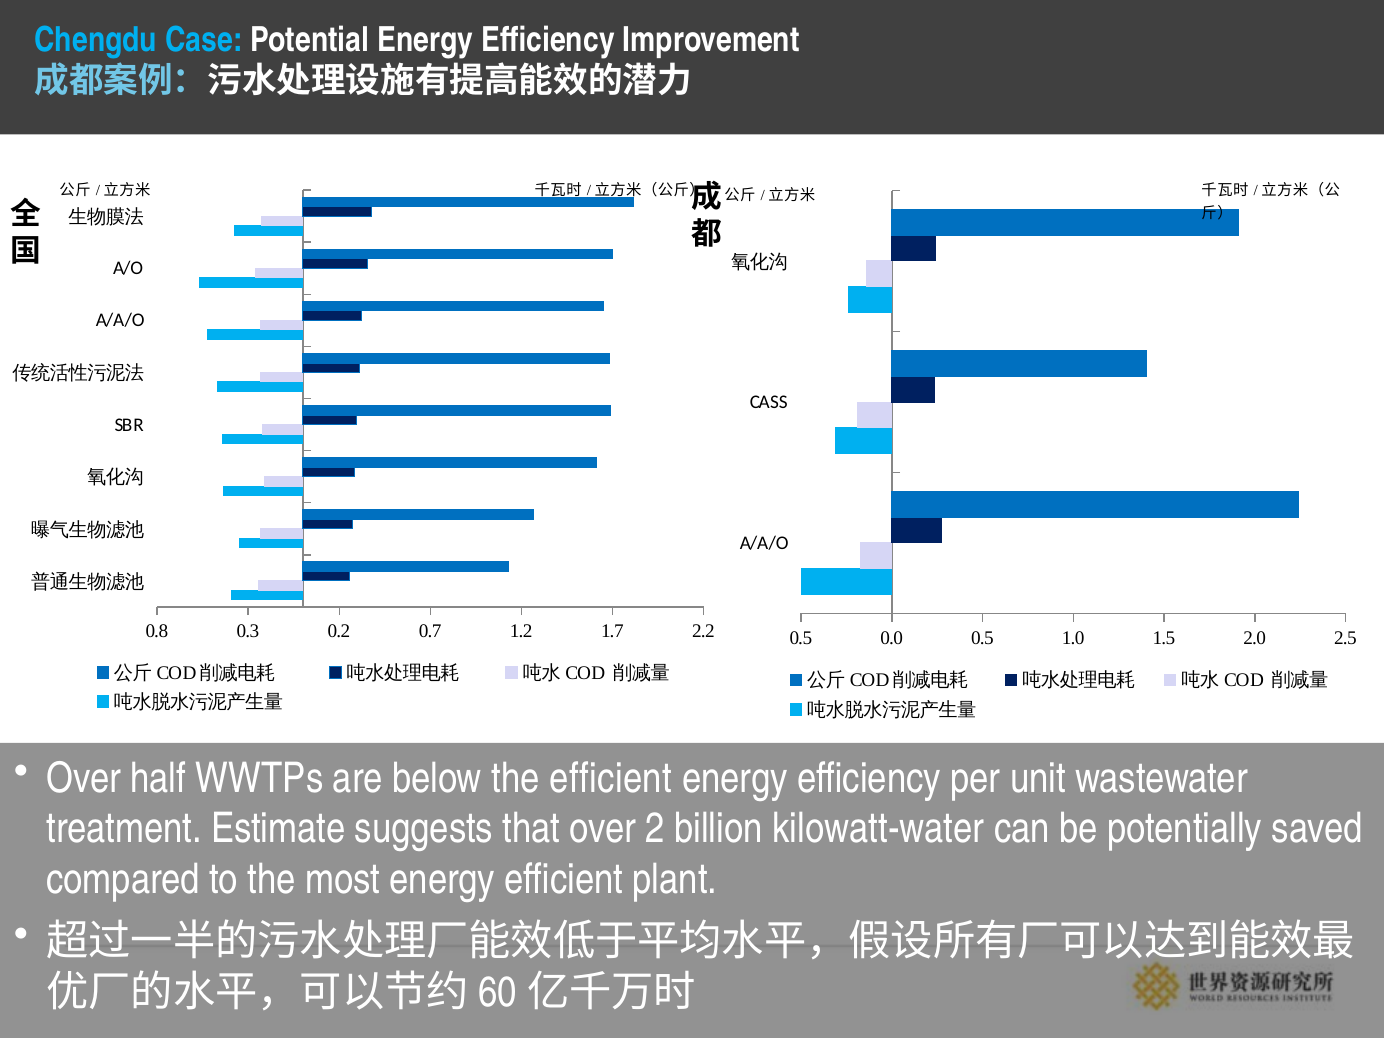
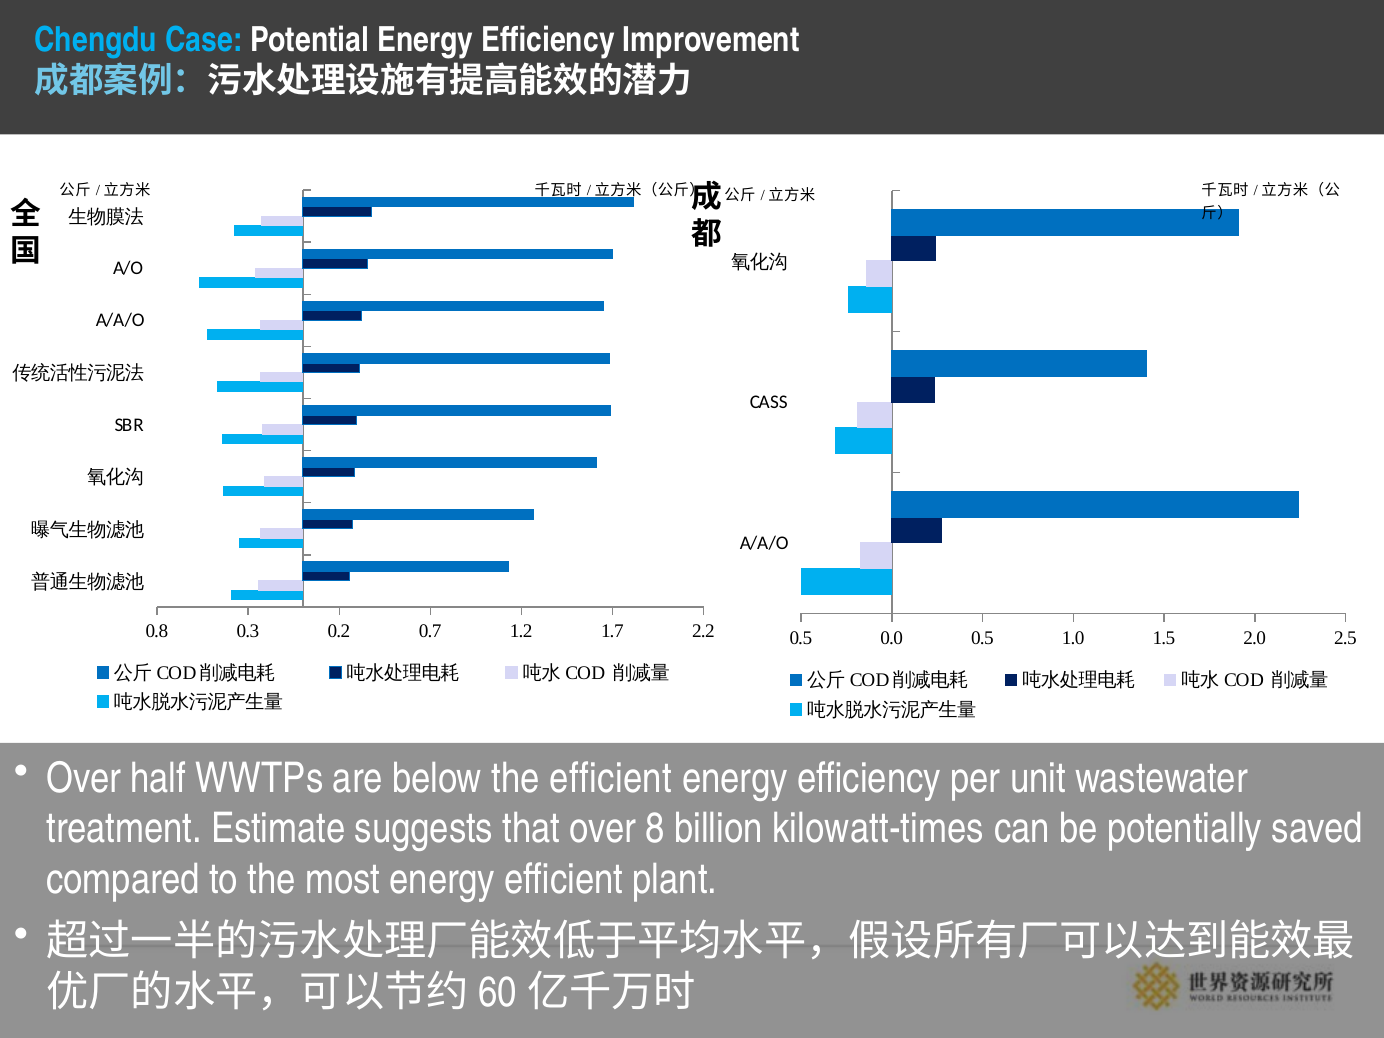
2: 2 -> 8 (655, 829)
kilowatt-water: kilowatt-water -> kilowatt-times (878, 829)
